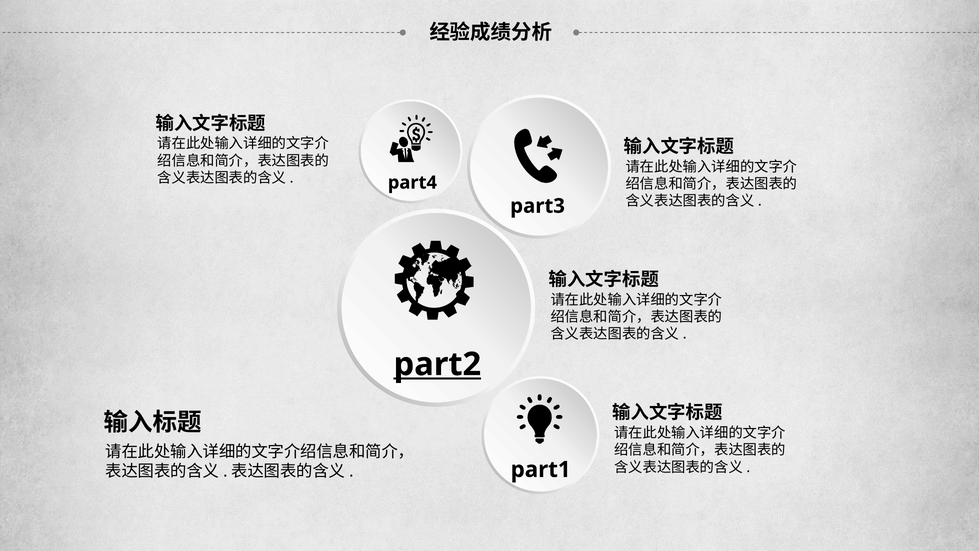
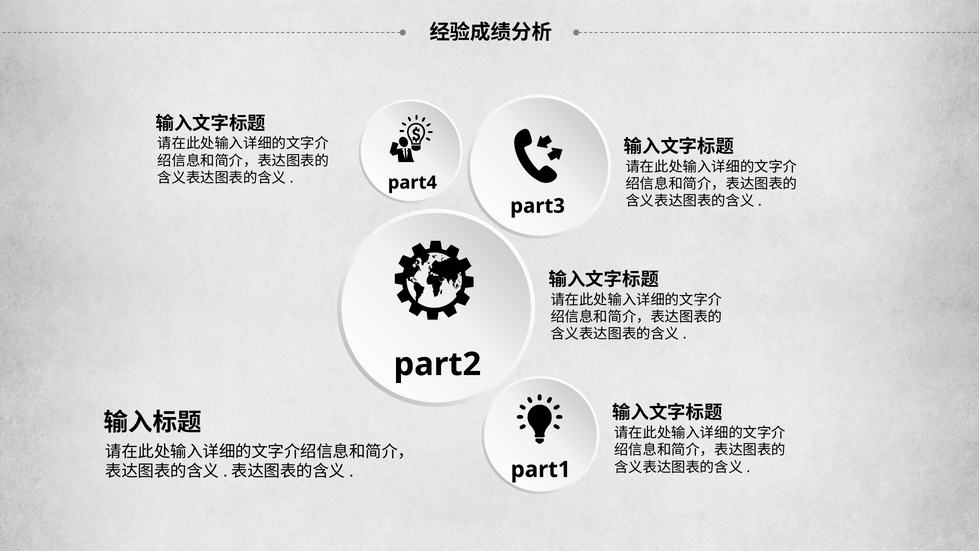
part2 underline: present -> none (437, 364)
